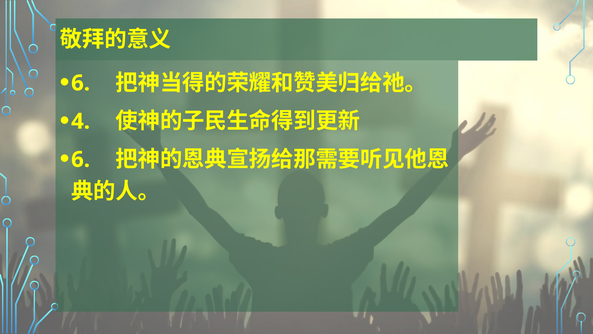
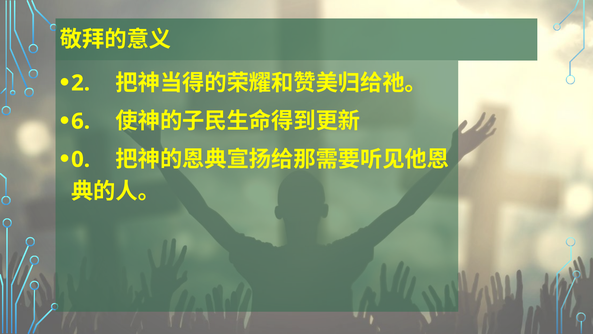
6: 6 -> 2 (81, 83)
4: 4 -> 6 (81, 121)
6: 6 -> 0 (81, 159)
